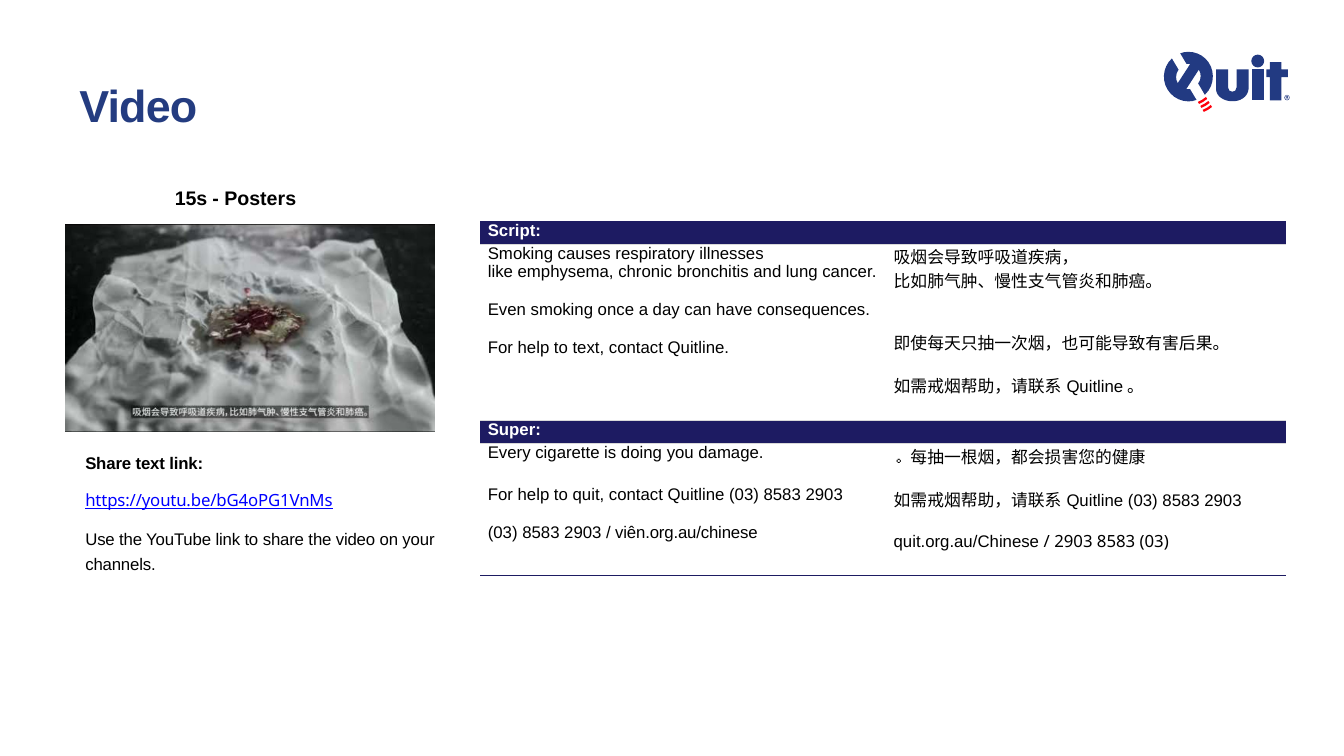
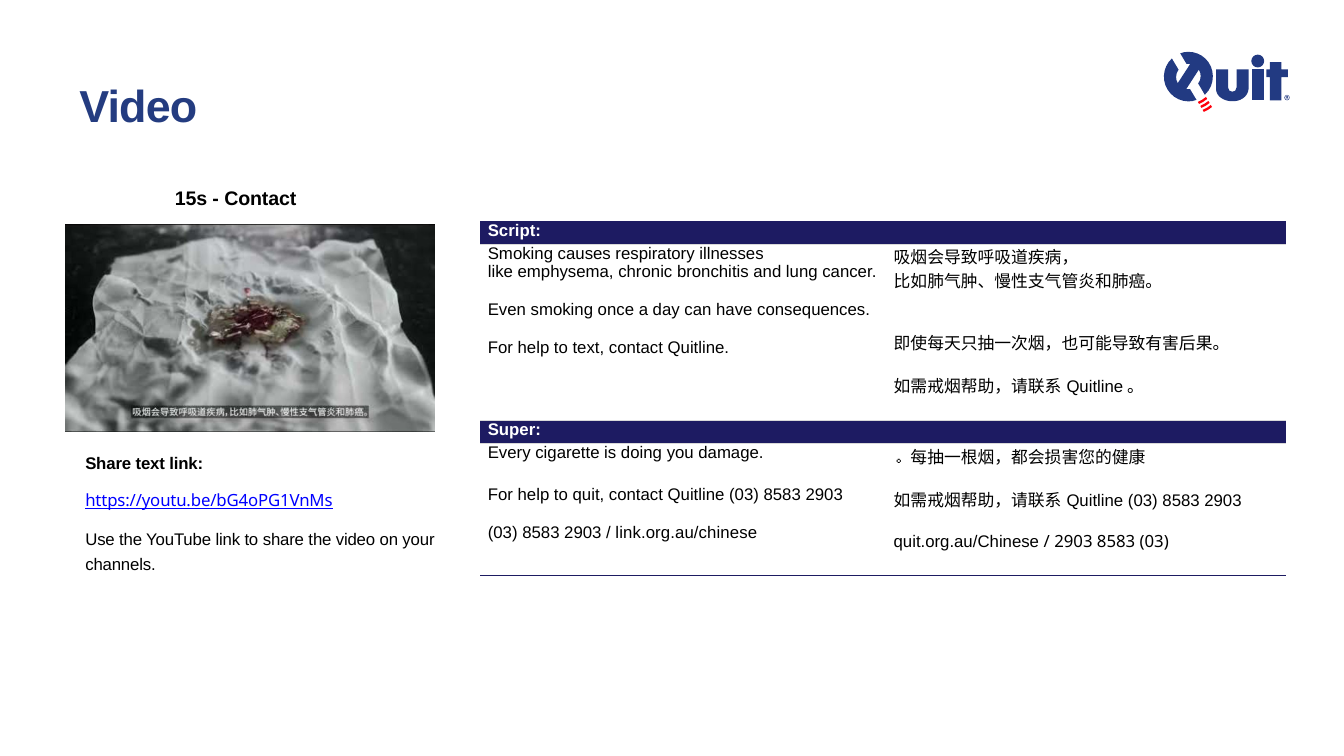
Posters: Posters -> Contact (260, 199)
viên.org.au/chinese: viên.org.au/chinese -> link.org.au/chinese (686, 533)
